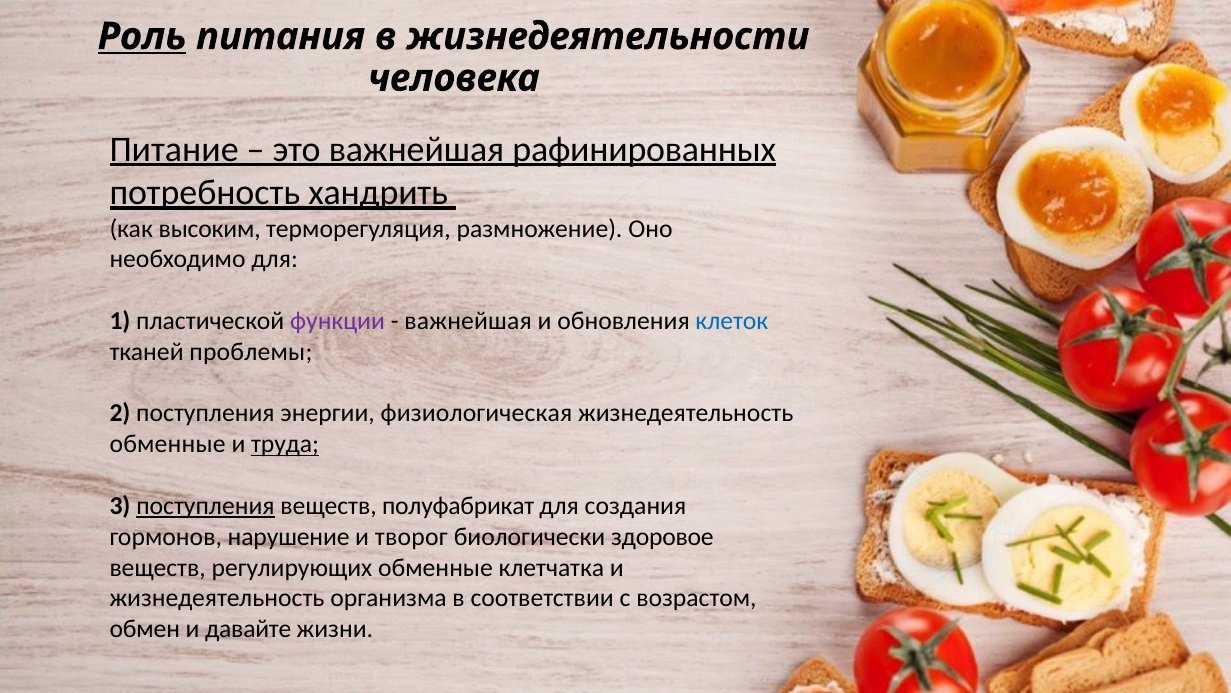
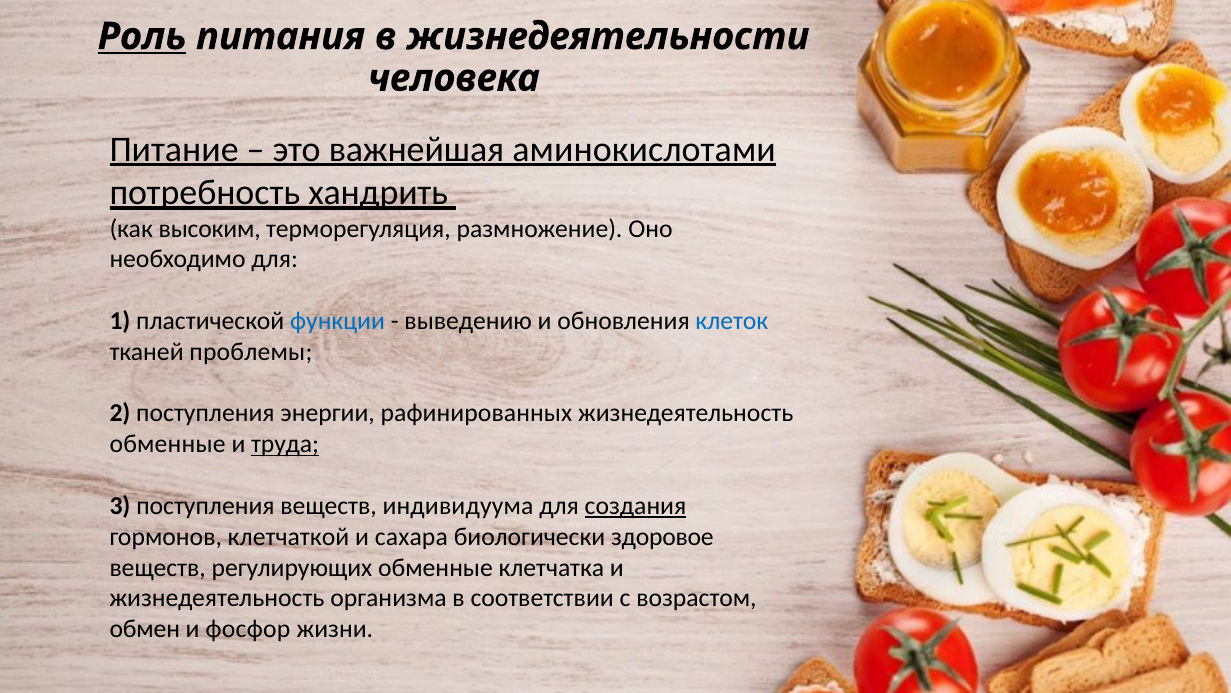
рафинированных: рафинированных -> аминокислотами (644, 149)
функции colour: purple -> blue (338, 321)
важнейшая: важнейшая -> выведению (468, 321)
физиологическая: физиологическая -> рафинированных (476, 413)
поступления underline: present -> none (205, 505)
полуфабрикат: полуфабрикат -> индивидуума (458, 505)
создания underline: none -> present (635, 505)
нарушение: нарушение -> клетчаткой (289, 536)
творог: творог -> сахара (411, 536)
давайте: давайте -> фосфор (248, 629)
